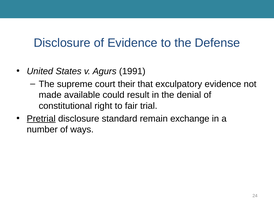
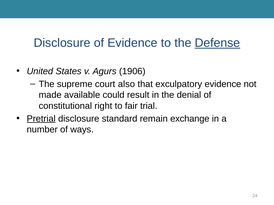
Defense underline: none -> present (217, 43)
1991: 1991 -> 1906 (132, 71)
their: their -> also (126, 84)
